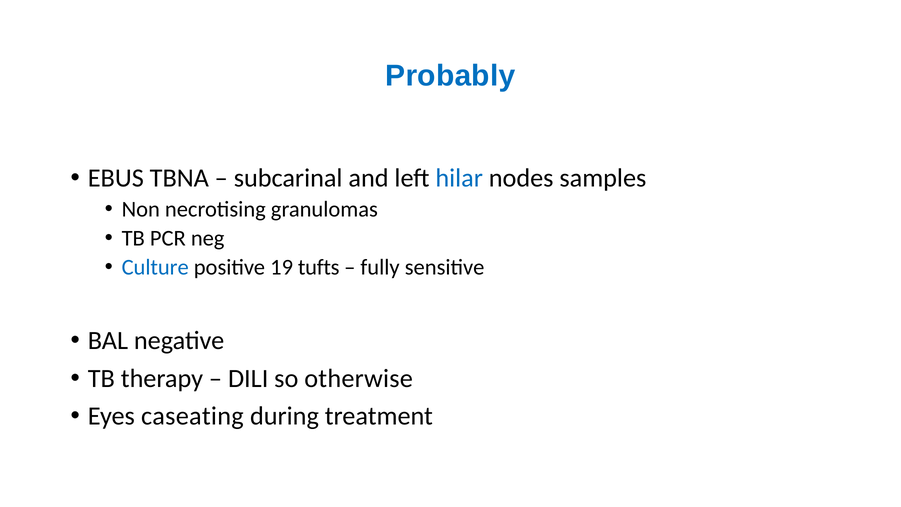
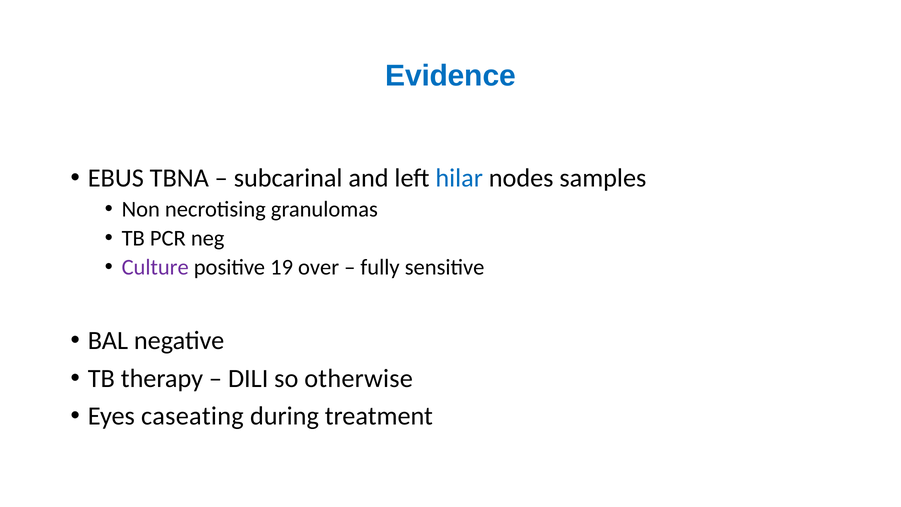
Probably: Probably -> Evidence (451, 76)
Culture colour: blue -> purple (155, 267)
tufts: tufts -> over (319, 267)
